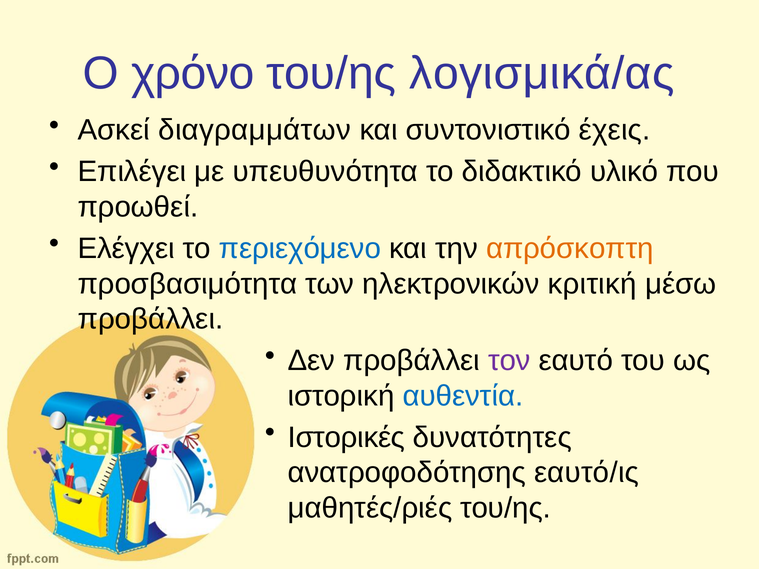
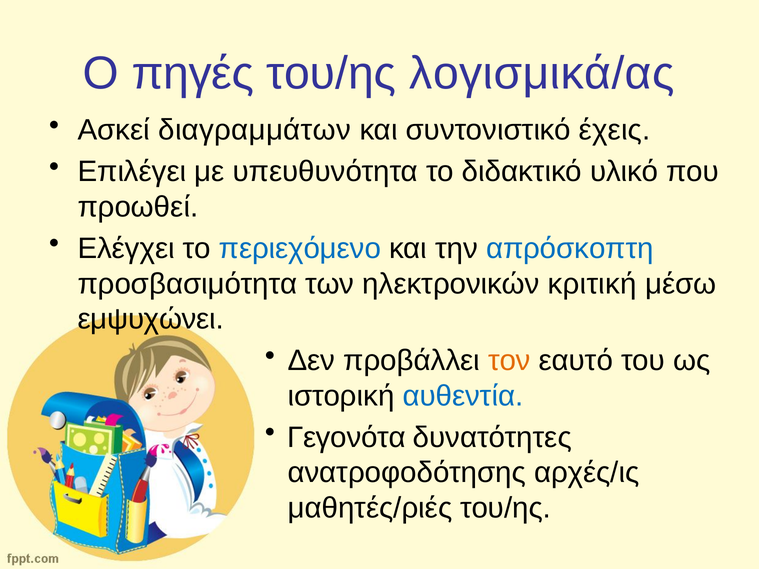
χρόνο: χρόνο -> πηγές (193, 73)
απρόσκοπτη colour: orange -> blue (570, 248)
προβάλλει: προβάλλει -> εμψυχώνει (151, 319)
τον colour: purple -> orange (509, 361)
Ιστορικές: Ιστορικές -> Γεγονότα (346, 437)
εαυτό/ις: εαυτό/ις -> αρχές/ις (587, 473)
